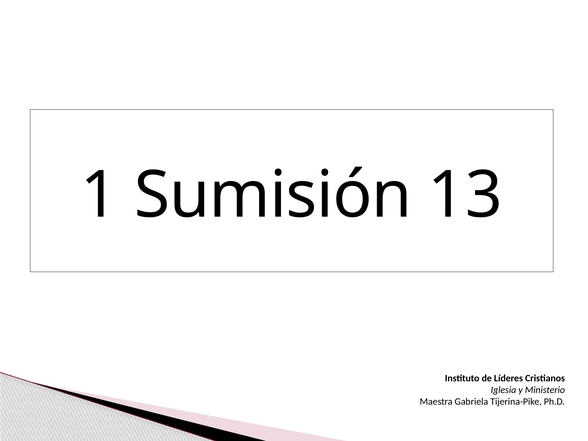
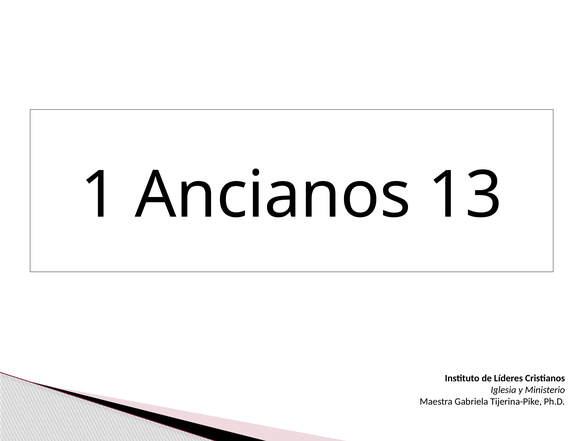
Sumisión: Sumisión -> Ancianos (273, 195)
